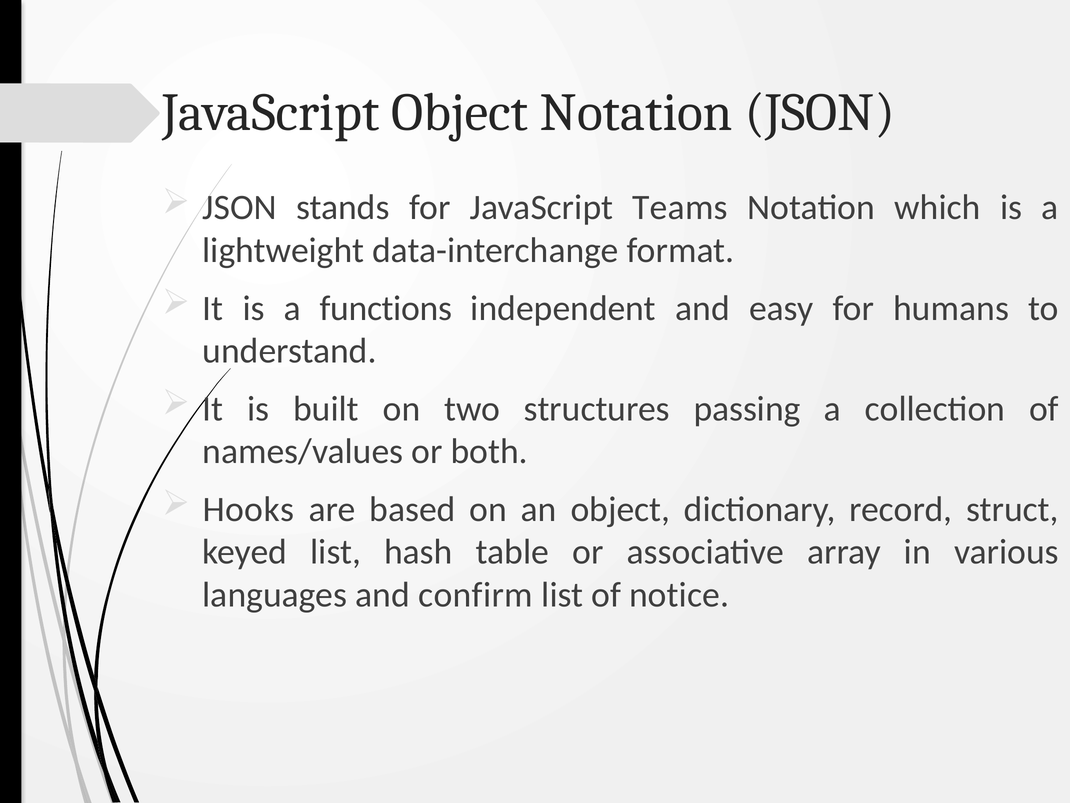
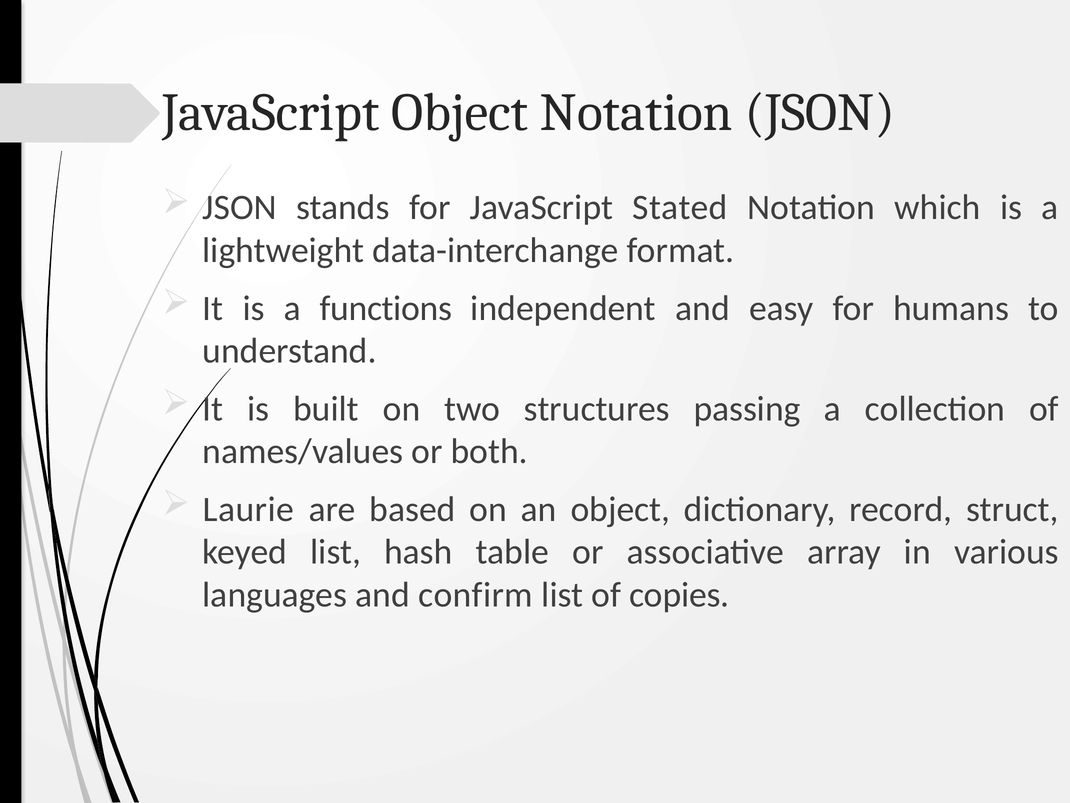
Teams: Teams -> Stated (680, 208)
Hooks: Hooks -> Laurie (248, 509)
notice: notice -> copies (679, 595)
